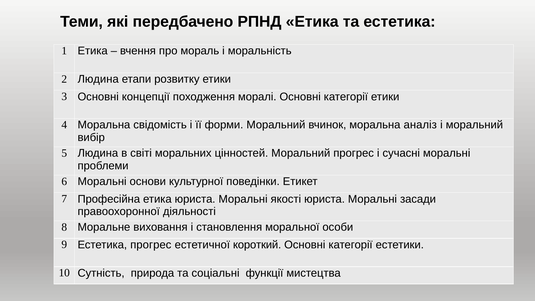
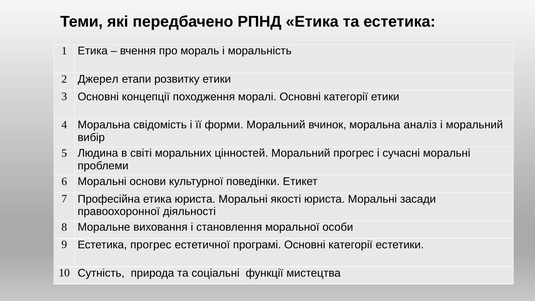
2 Людина: Людина -> Джерел (98, 79)
короткий: короткий -> програмі (257, 245)
